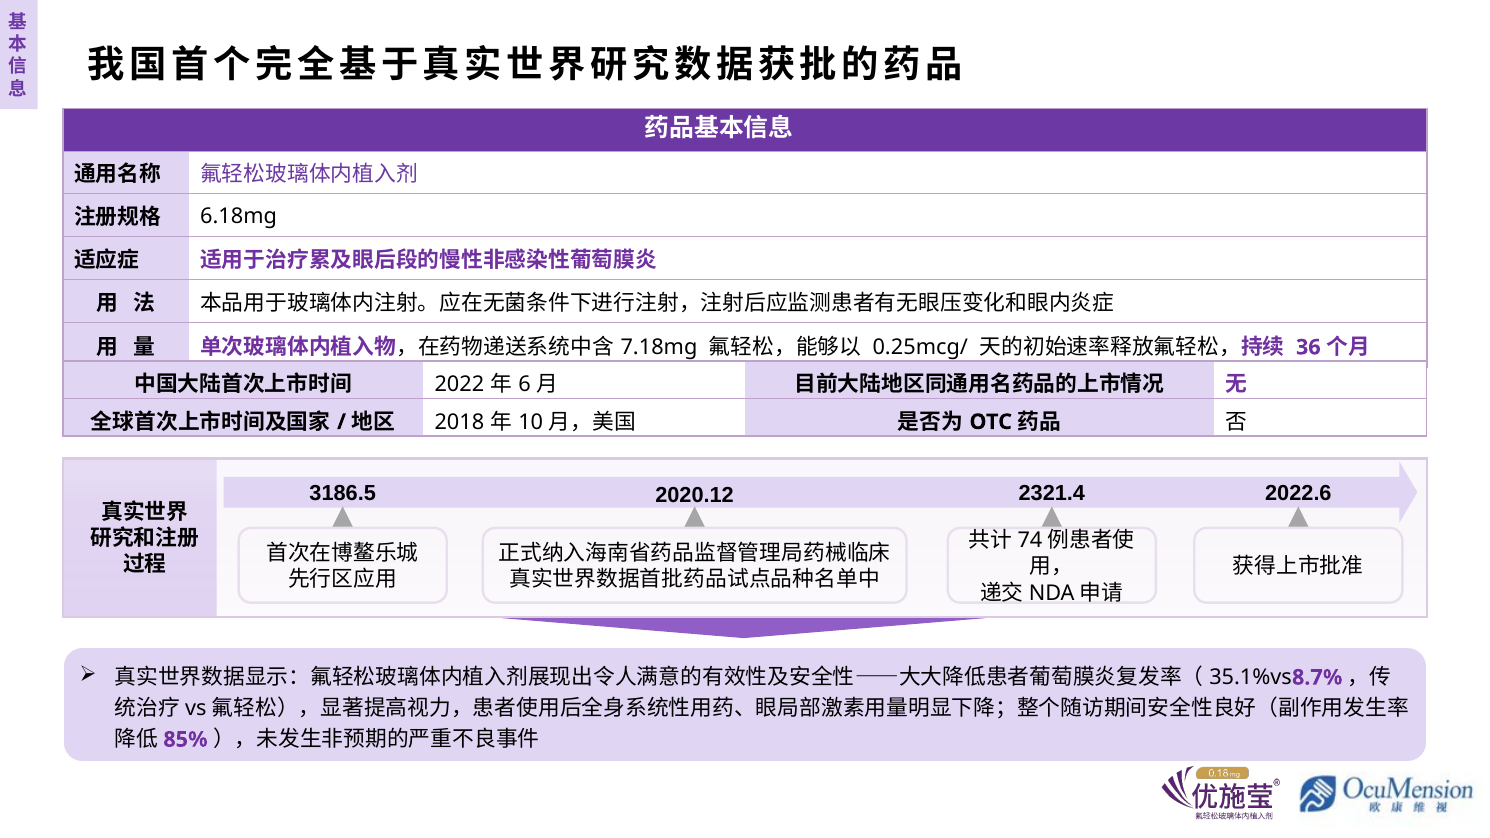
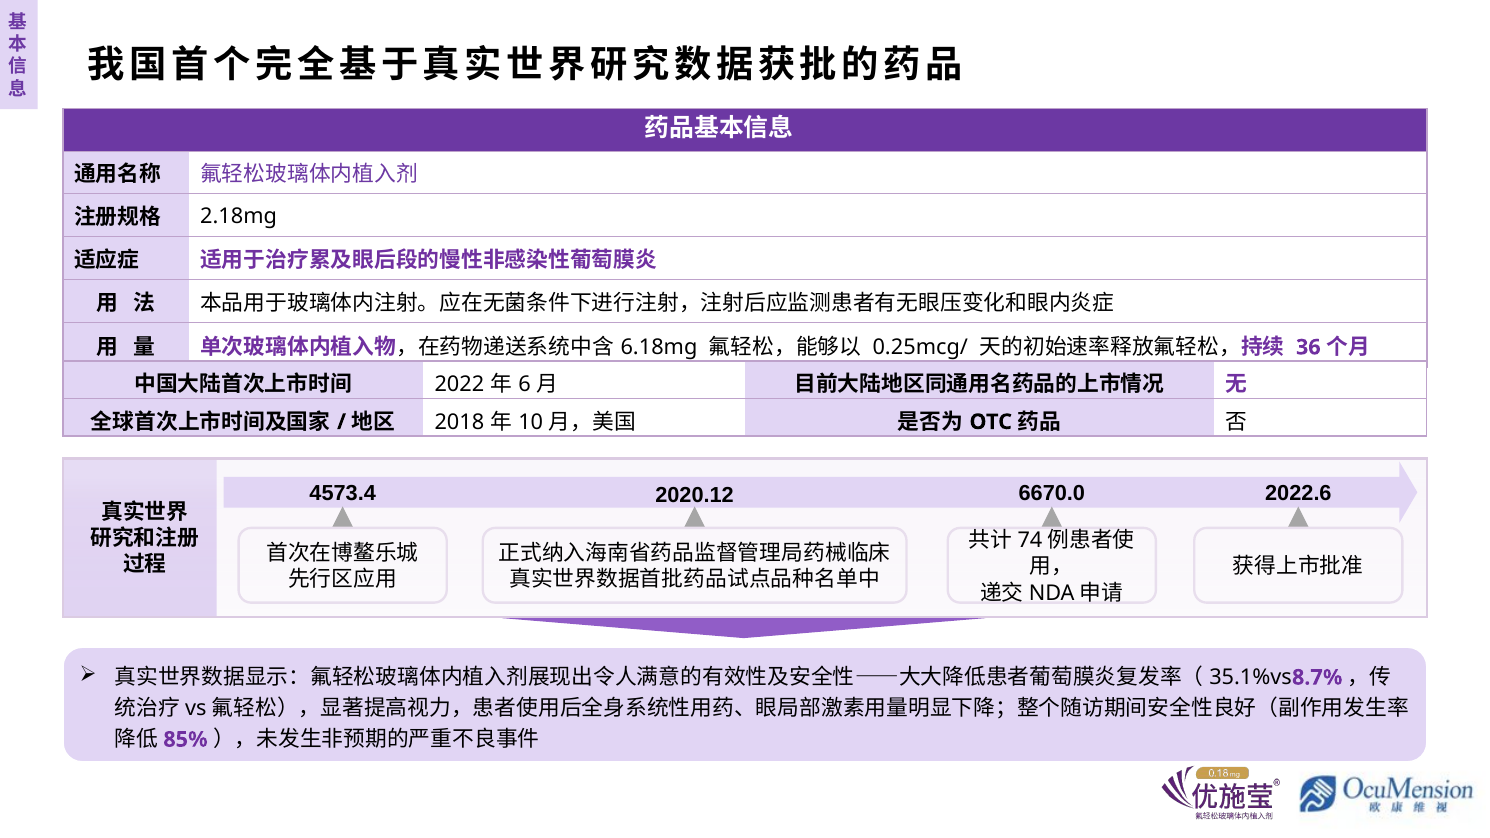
6.18mg: 6.18mg -> 2.18mg (239, 216)
7.18mg: 7.18mg -> 6.18mg (659, 347)
3186.5: 3186.5 -> 4573.4 (343, 493)
2321.4: 2321.4 -> 6670.0 (1052, 493)
